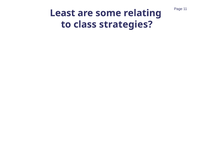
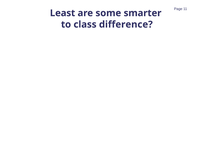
relating: relating -> smarter (143, 13)
strategies: strategies -> difference (126, 25)
